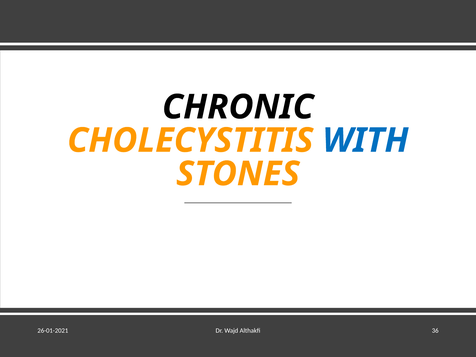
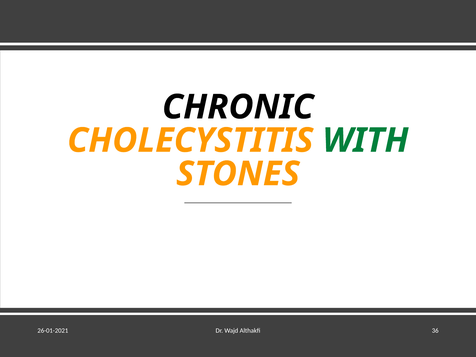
WITH colour: blue -> green (365, 140)
